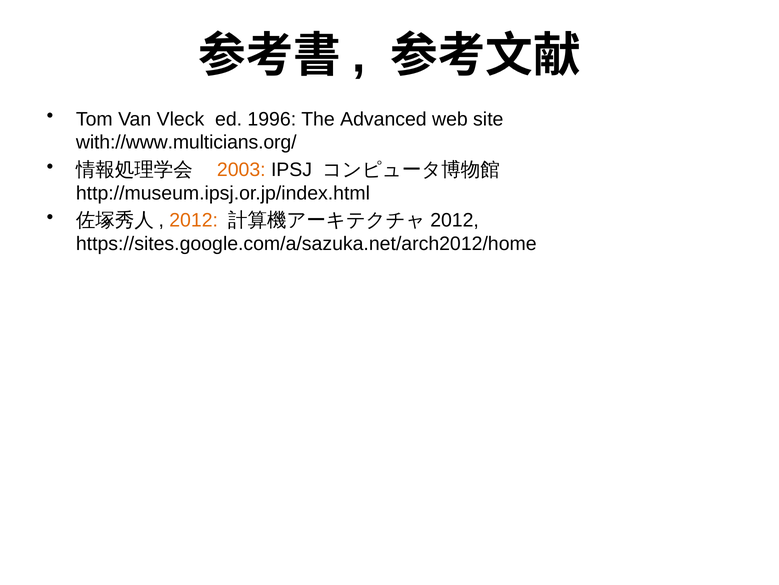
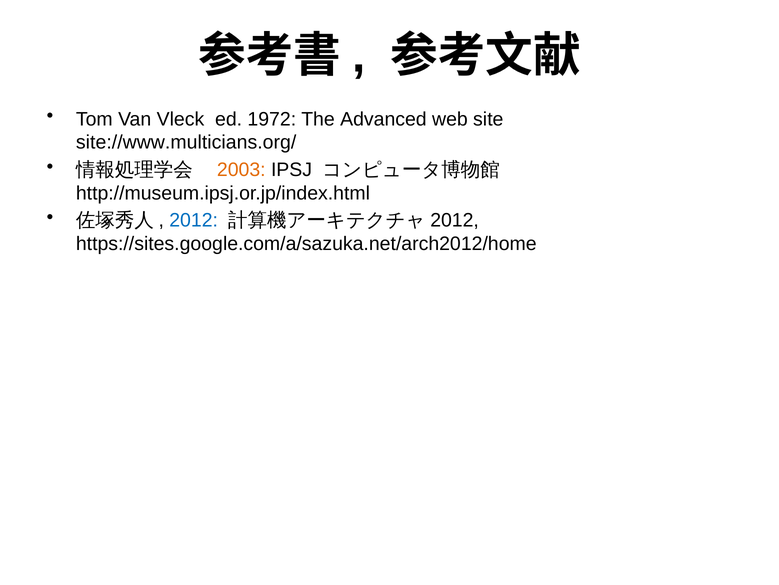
1996: 1996 -> 1972 (272, 119)
with://www.multicians.org/: with://www.multicians.org/ -> site://www.multicians.org/ (186, 142)
2012 colour: orange -> blue (194, 220)
